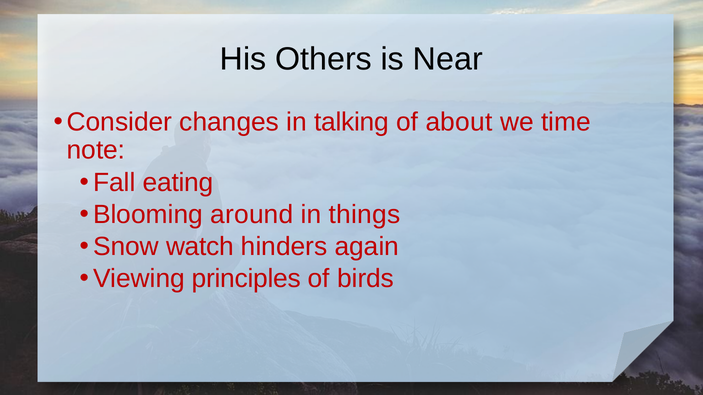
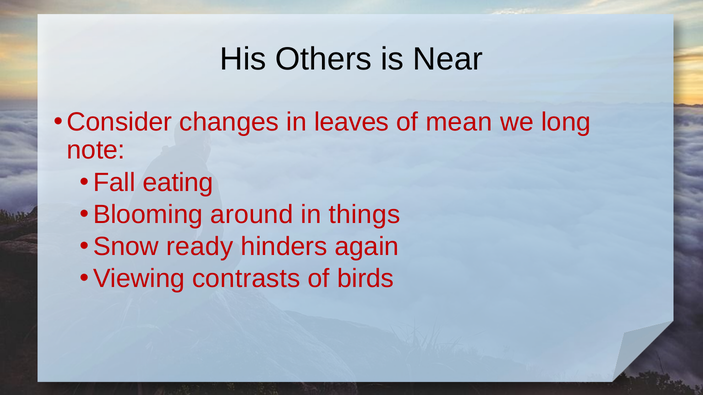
talking: talking -> leaves (352, 122)
about: about -> mean (459, 122)
time: time -> long (566, 122)
watch: watch -> ready (200, 247)
principles: principles -> contrasts (246, 279)
